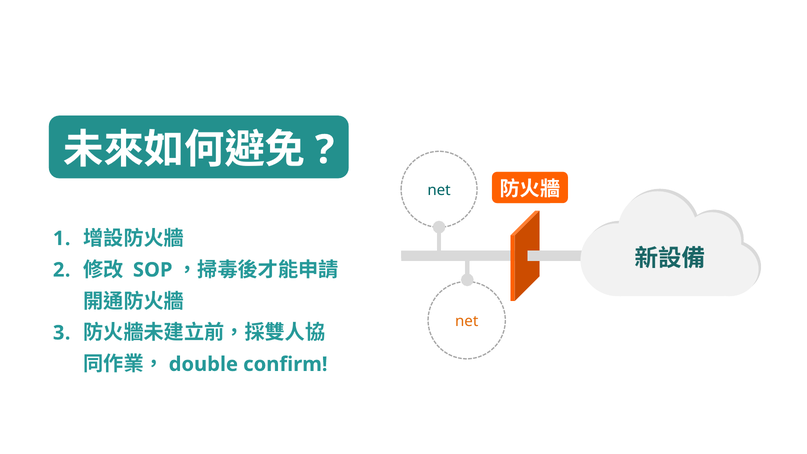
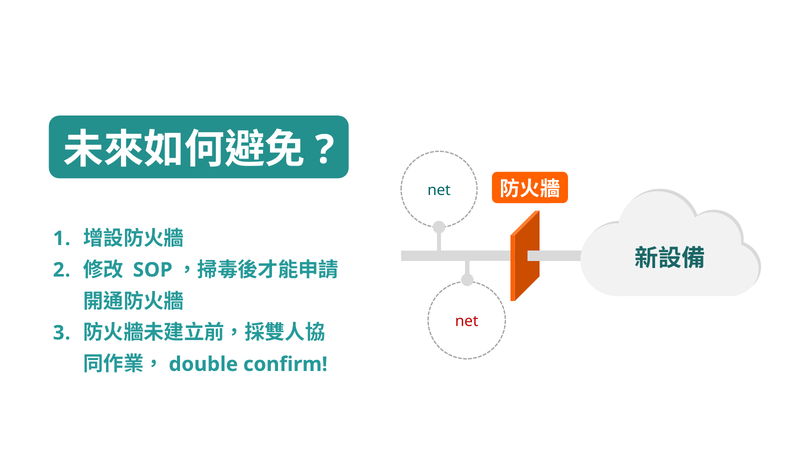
net colour: orange -> red (467, 321)
